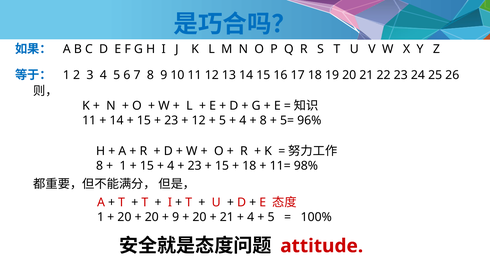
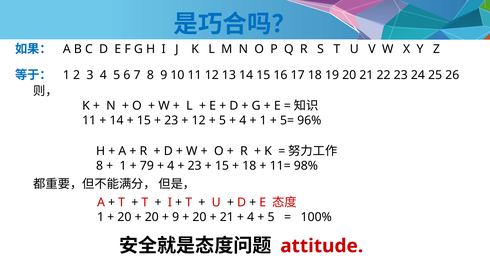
8: 8 -> 1 (263, 120)
15: 15 -> 79 (147, 166)
